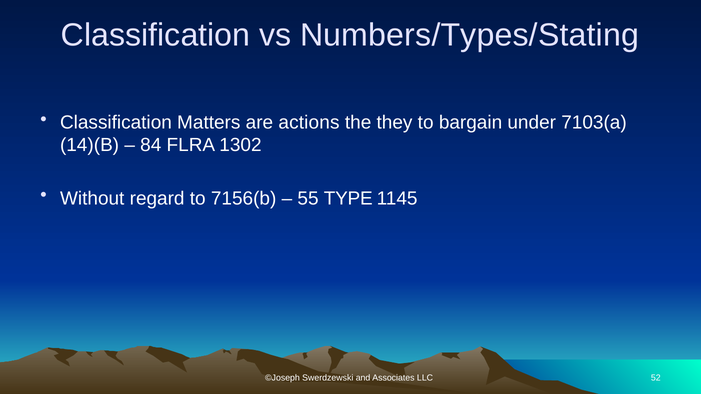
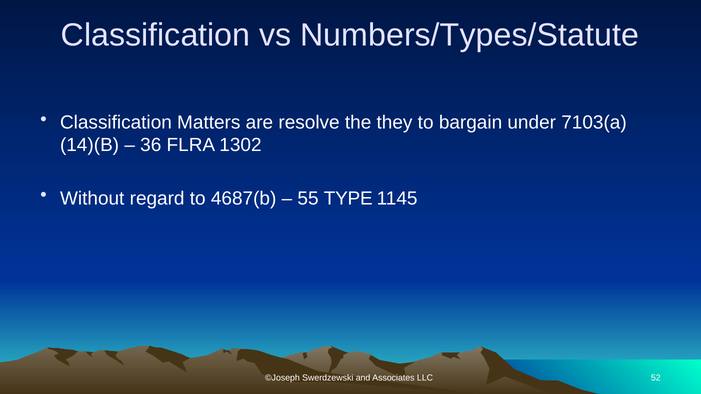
Numbers/Types/Stating: Numbers/Types/Stating -> Numbers/Types/Statute (470, 35)
actions: actions -> resolve (309, 123)
84: 84 -> 36 (151, 145)
7156(b: 7156(b -> 4687(b (244, 198)
